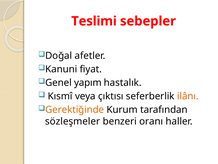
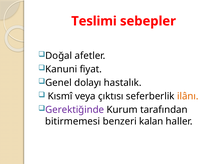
yapım: yapım -> dolayı (88, 82)
Gerektiğinde colour: orange -> purple (75, 109)
sözleşmeler: sözleşmeler -> bitirmemesi (73, 121)
oranı: oranı -> kalan (151, 121)
